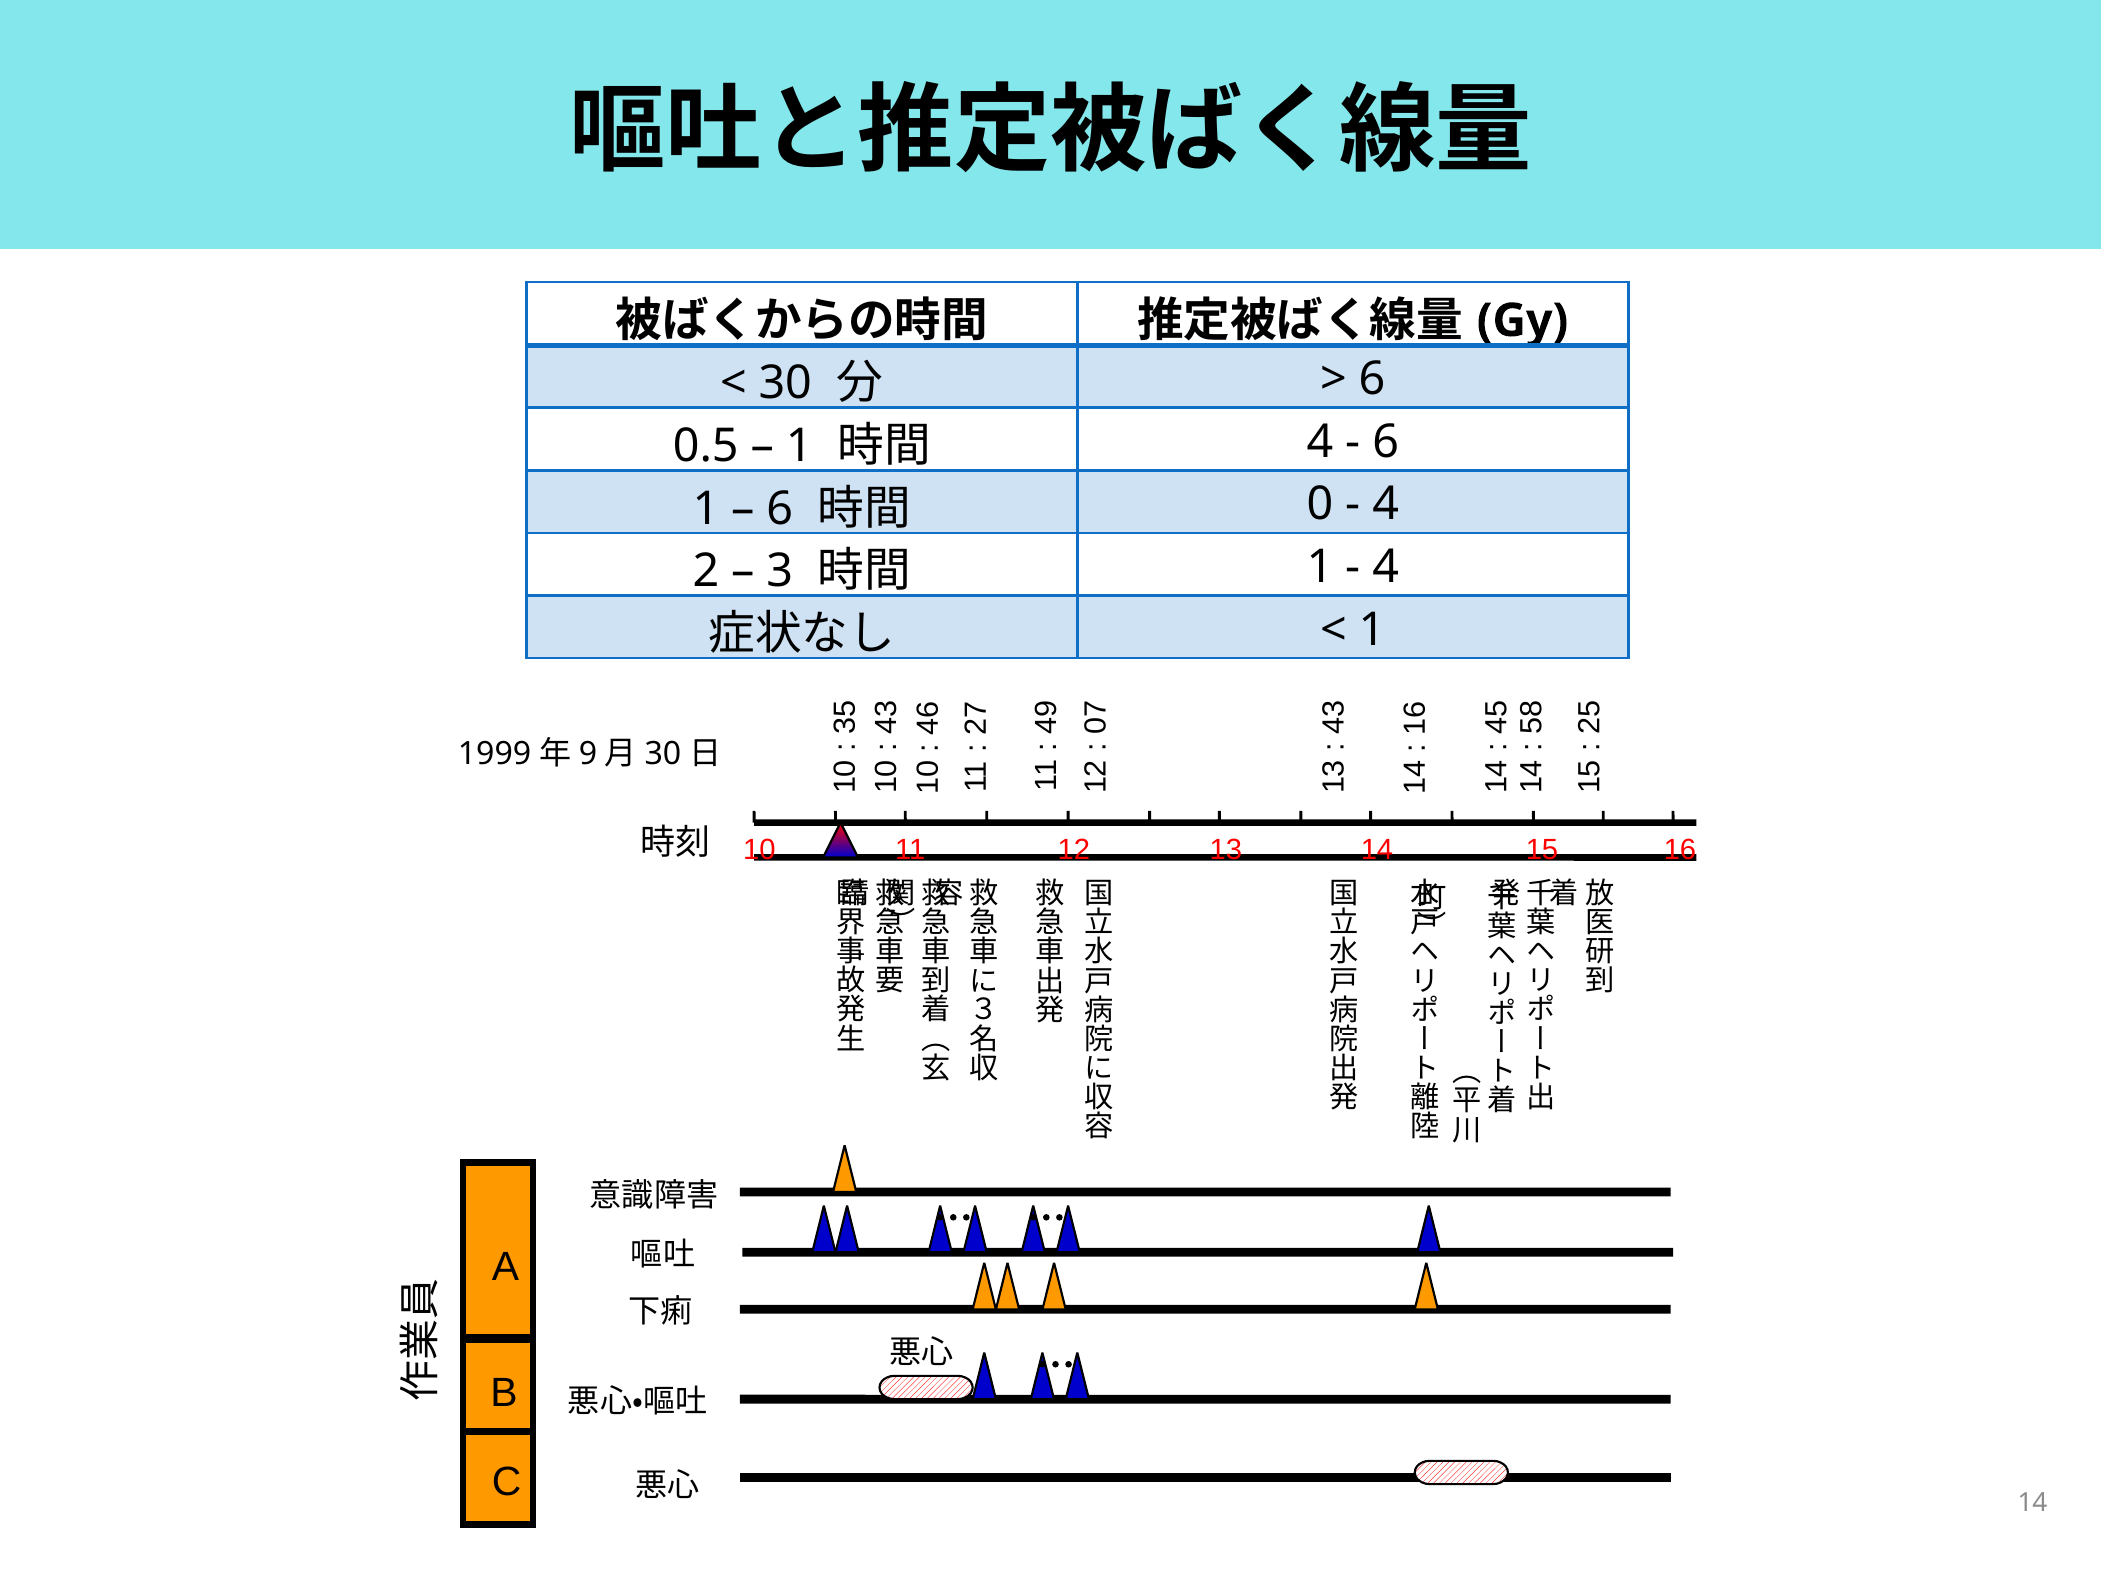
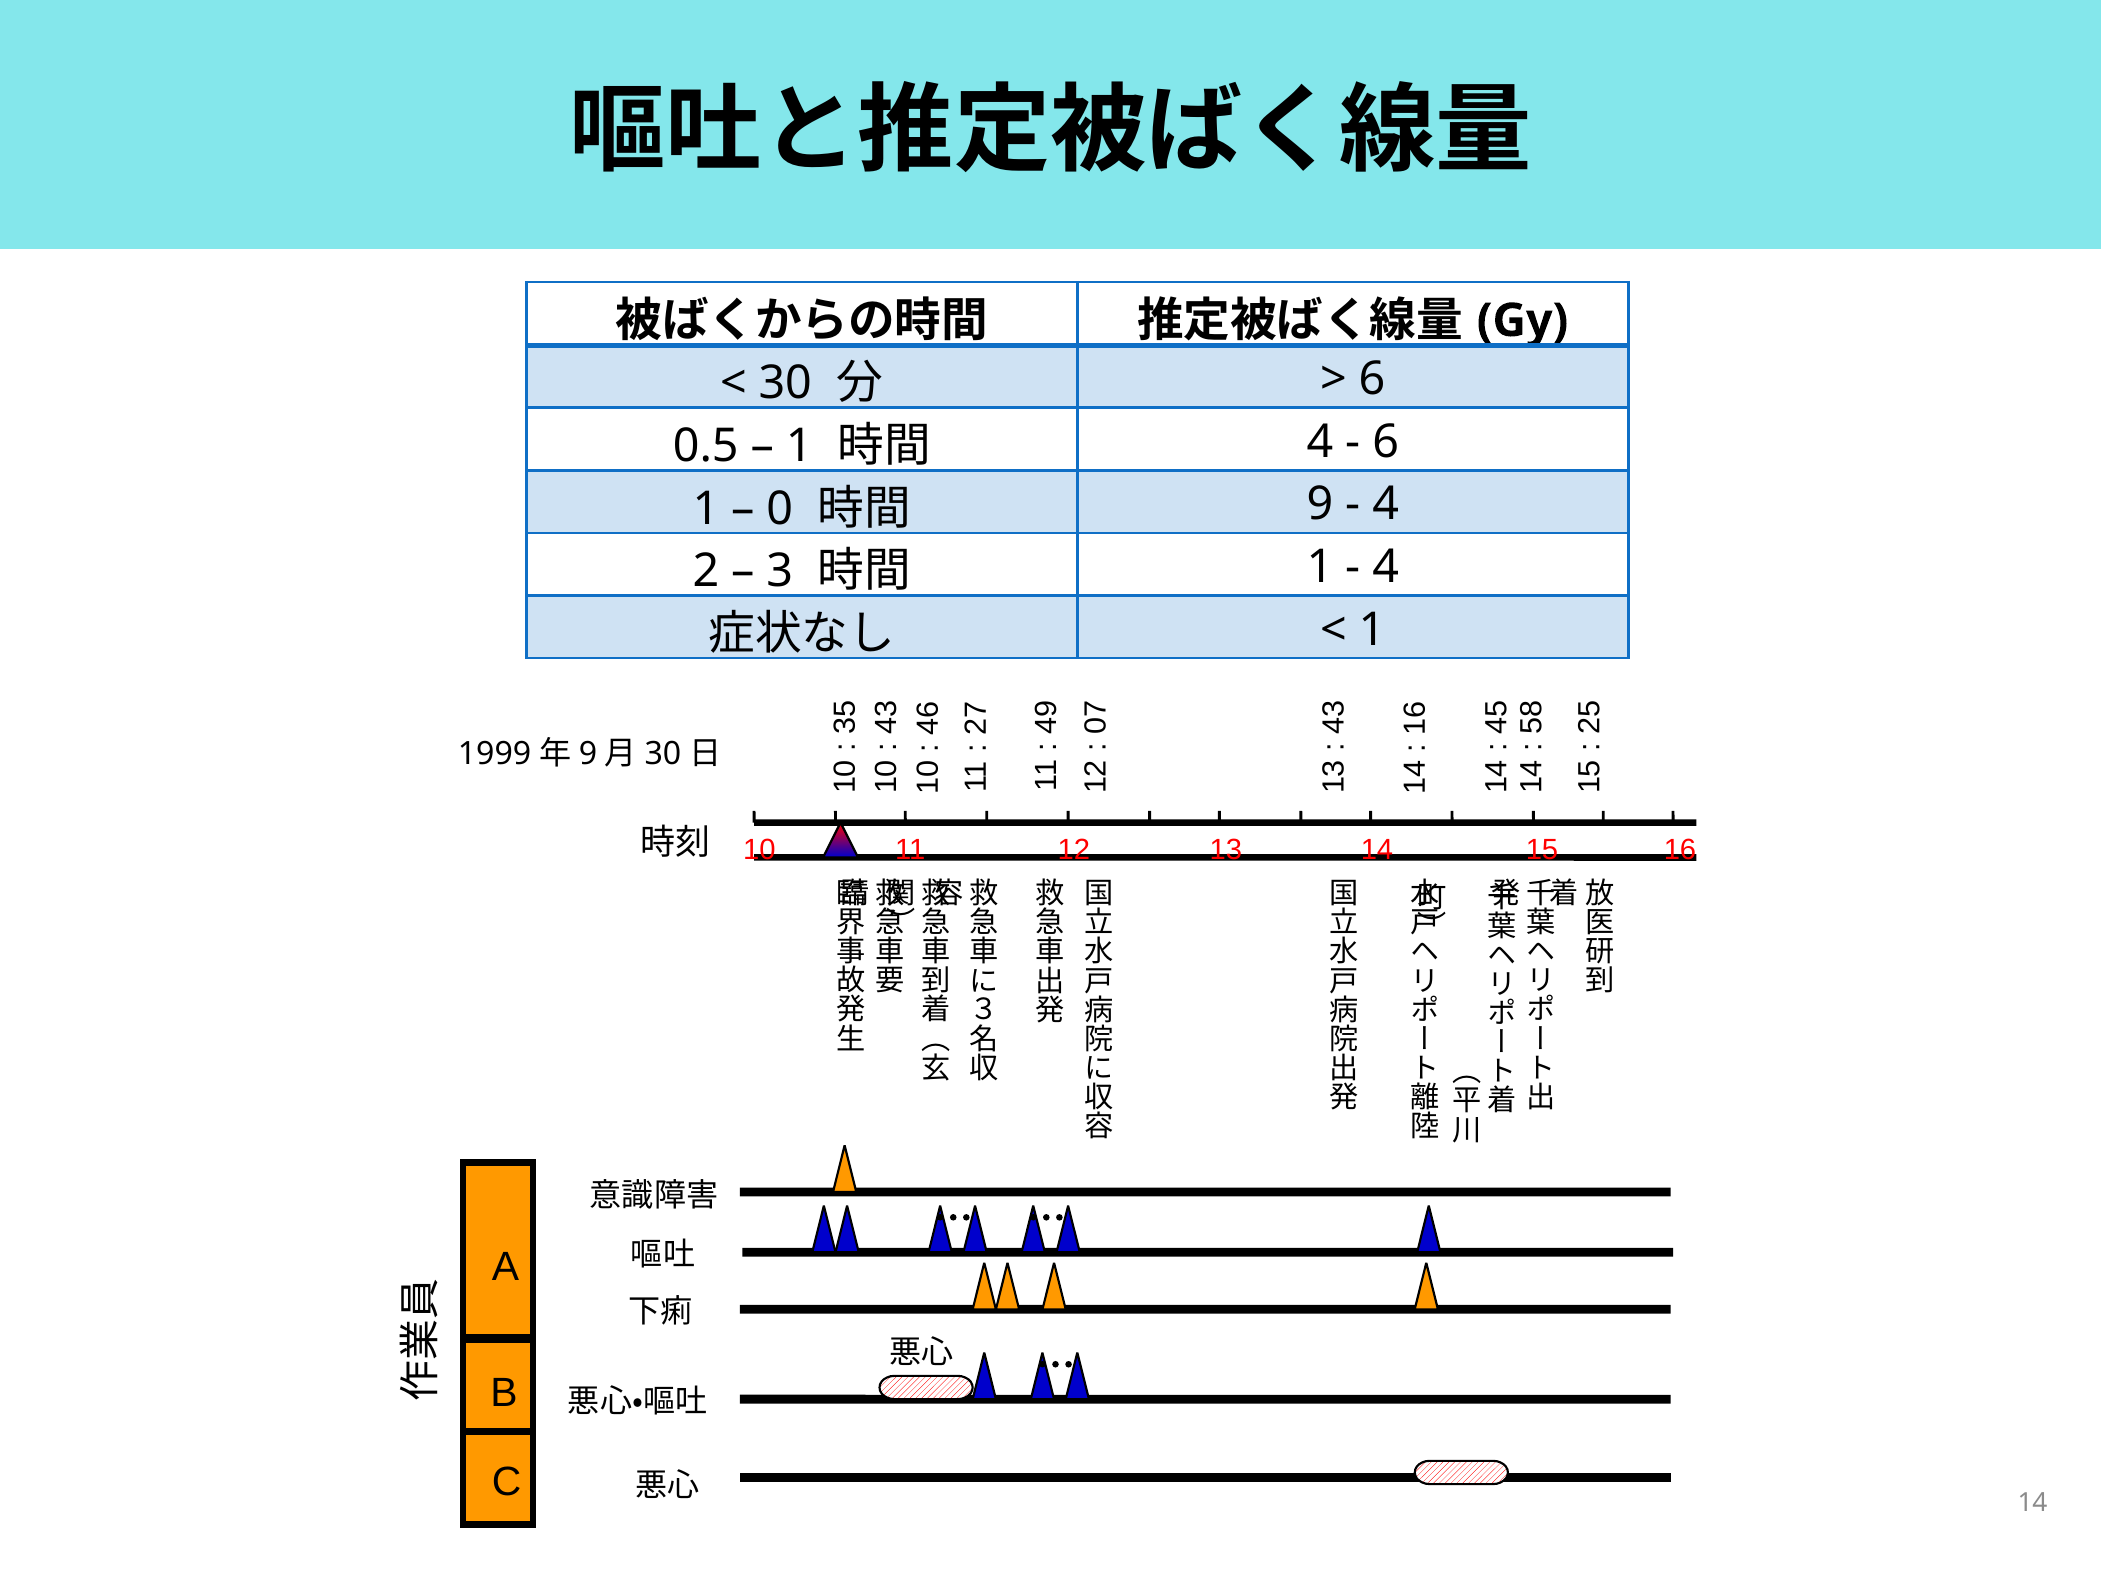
6: 6 -> 0 (780, 509)
0: 0 -> 9 (1320, 504)
